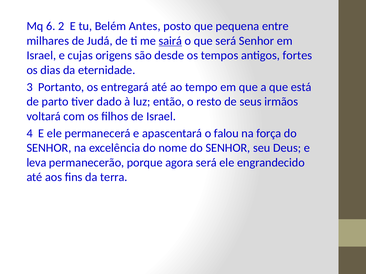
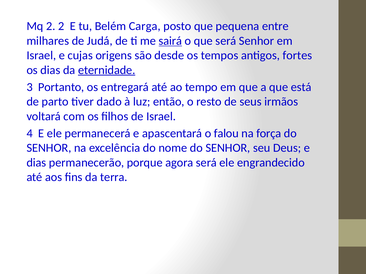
Mq 6: 6 -> 2 (51, 26)
Antes: Antes -> Carga (145, 26)
eternidade underline: none -> present (107, 70)
leva: leva -> dias (36, 163)
